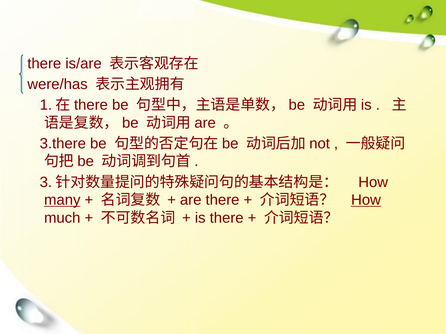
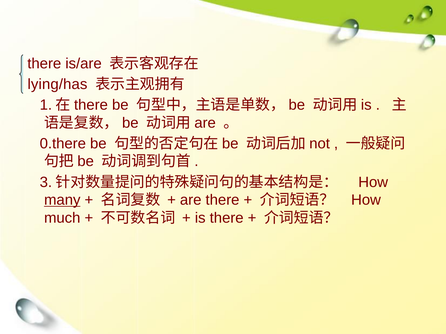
were/has: were/has -> lying/has (57, 84)
3.there: 3.there -> 0.there (63, 144)
How underline: present -> none (366, 200)
